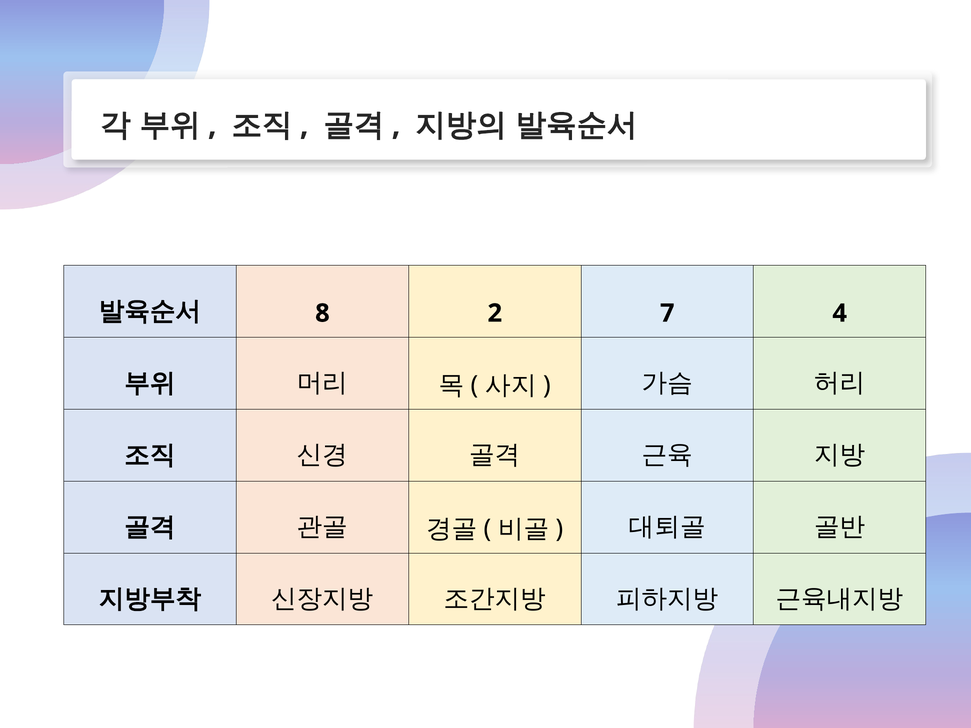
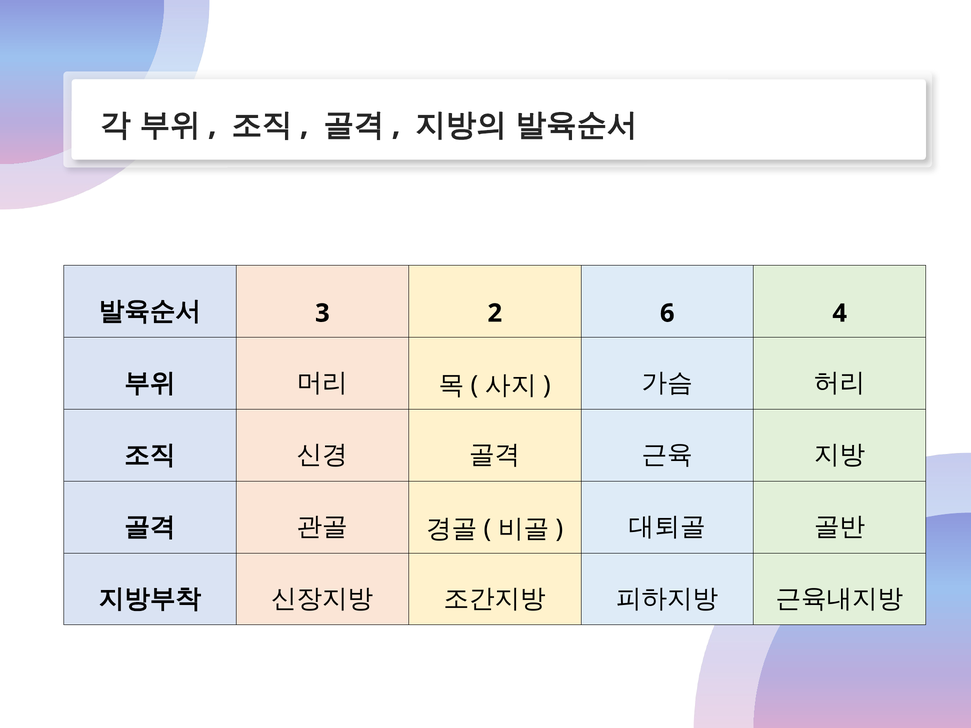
8: 8 -> 3 (322, 313)
7: 7 -> 6 (667, 313)
